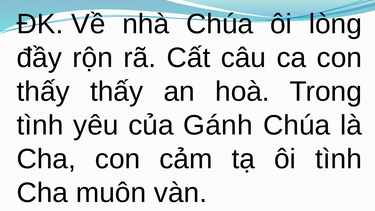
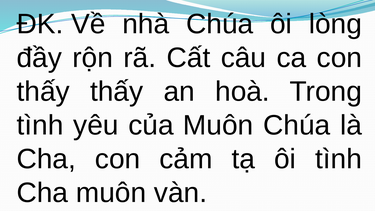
của Gánh: Gánh -> Muôn (218, 125)
